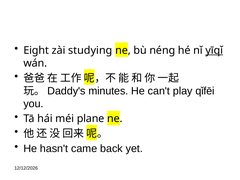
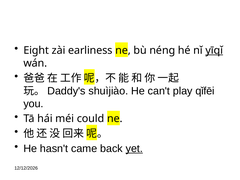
studying: studying -> earliness (90, 50)
minutes: minutes -> shuìjiào (108, 91)
plane: plane -> could (91, 119)
yet underline: none -> present (134, 149)
